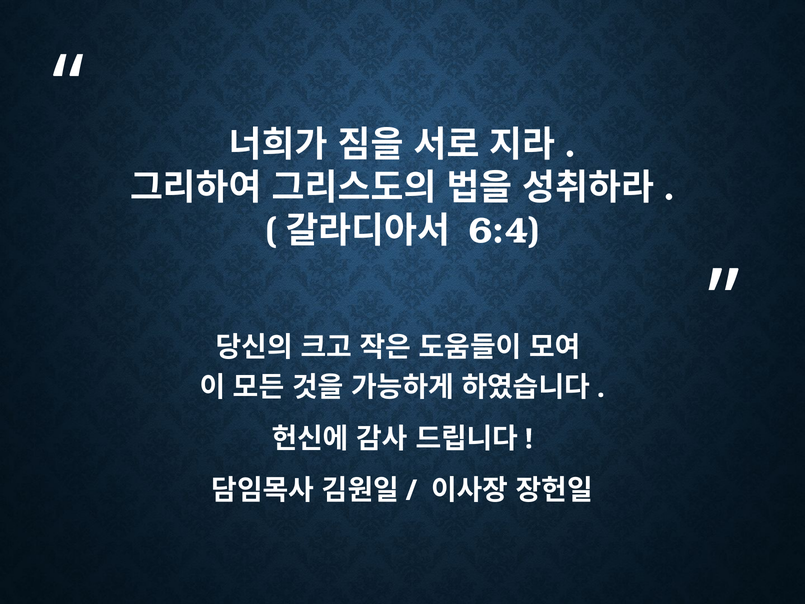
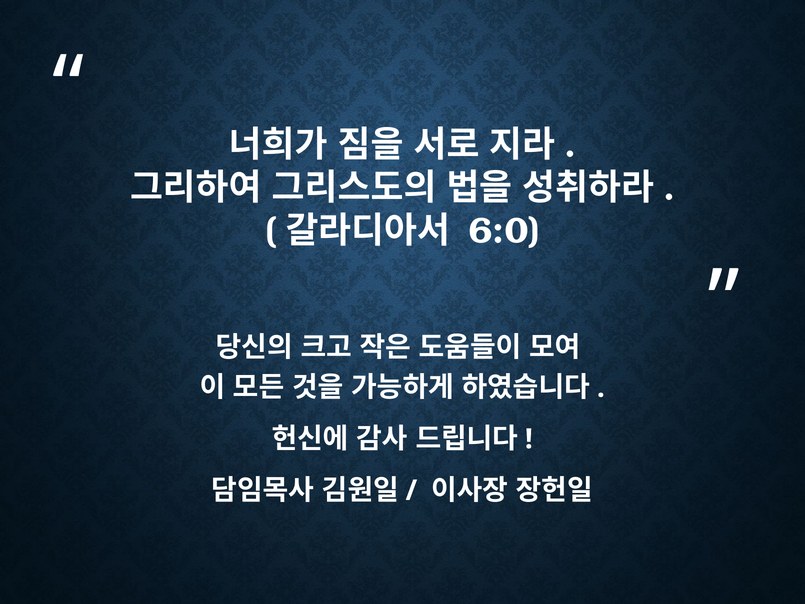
6:4: 6:4 -> 6:0 (504, 231)
